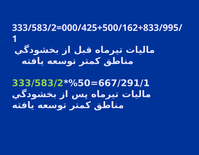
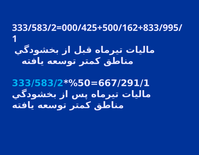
333/583/2 colour: light green -> light blue (38, 83)
